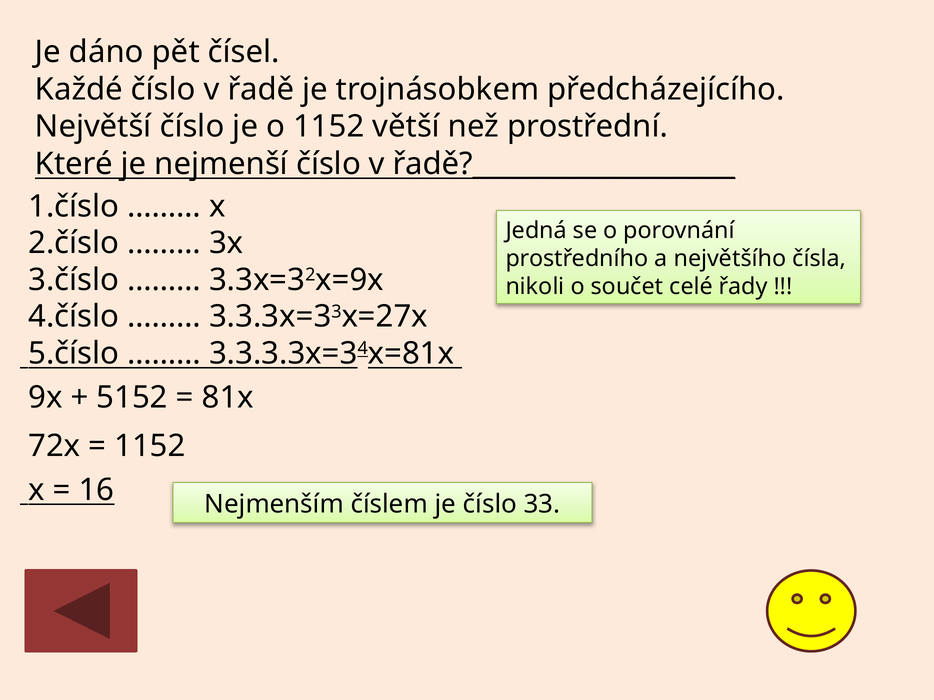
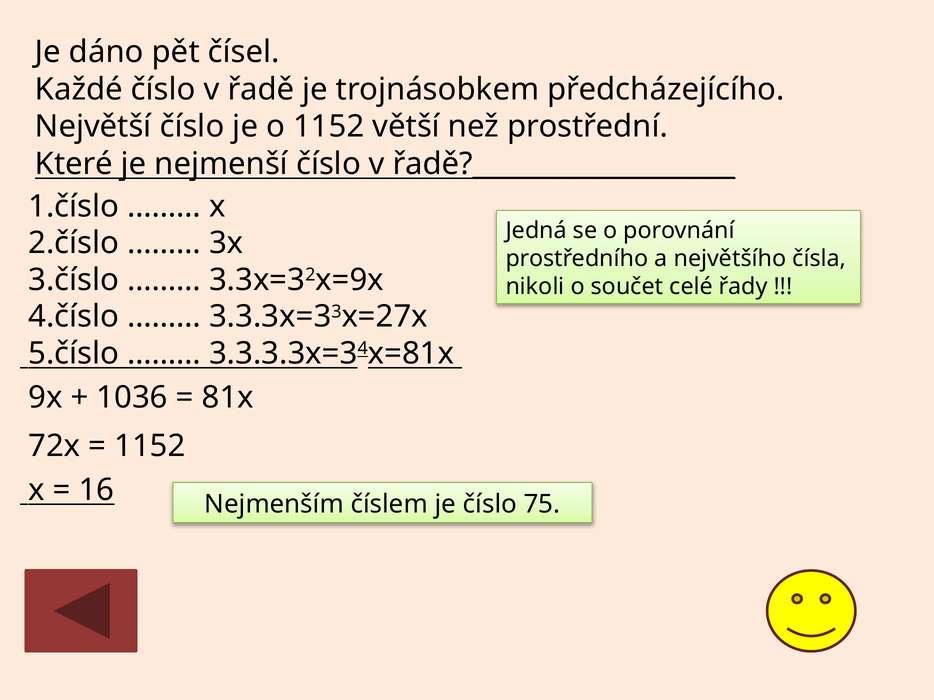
5152: 5152 -> 1036 (132, 398)
33: 33 -> 75 (542, 505)
